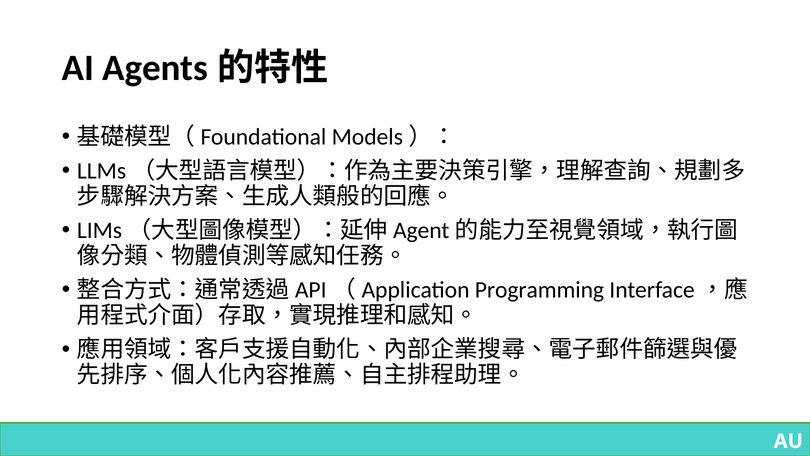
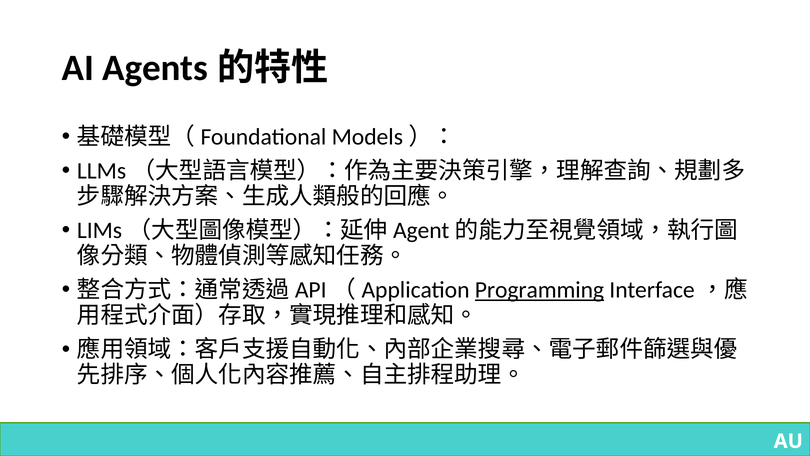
Programming underline: none -> present (539, 290)
